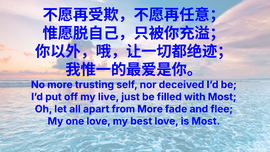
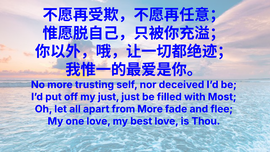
my live: live -> just (109, 97)
is Most: Most -> Thou (206, 121)
